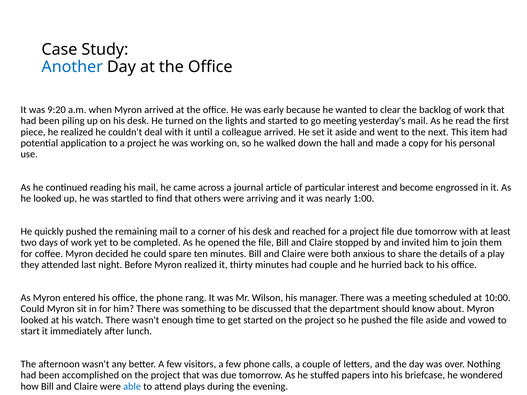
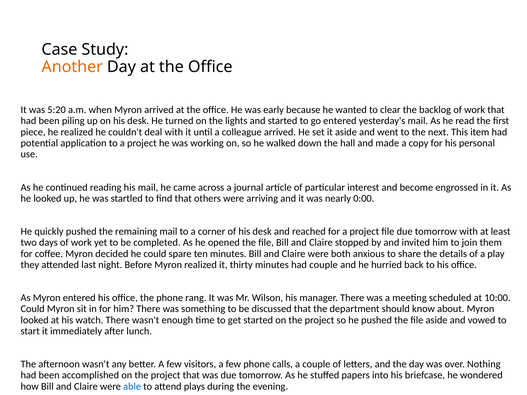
Another colour: blue -> orange (72, 67)
9:20: 9:20 -> 5:20 (57, 110)
go meeting: meeting -> entered (340, 121)
1:00: 1:00 -> 0:00 (364, 198)
